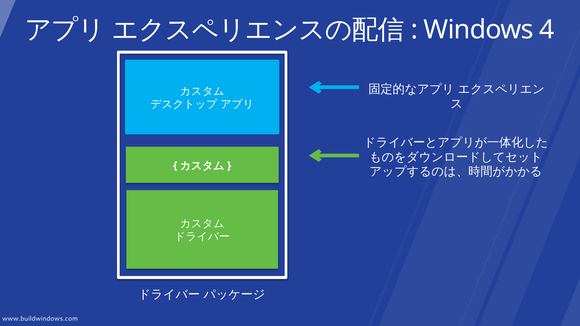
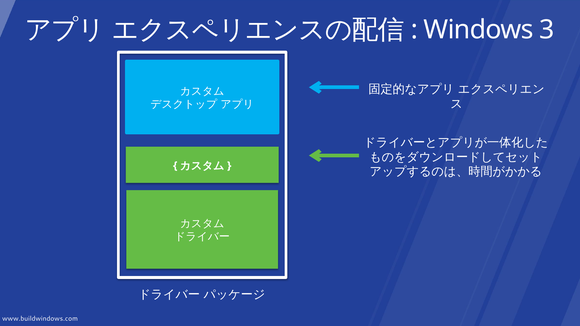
4: 4 -> 3 (547, 30)
